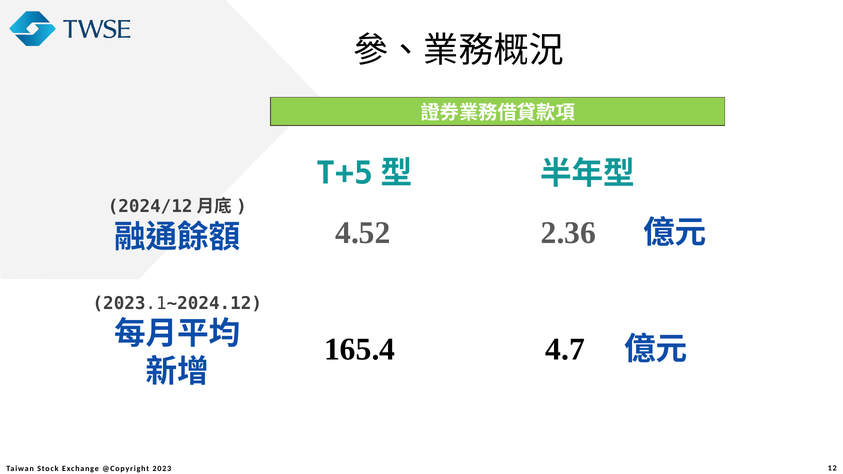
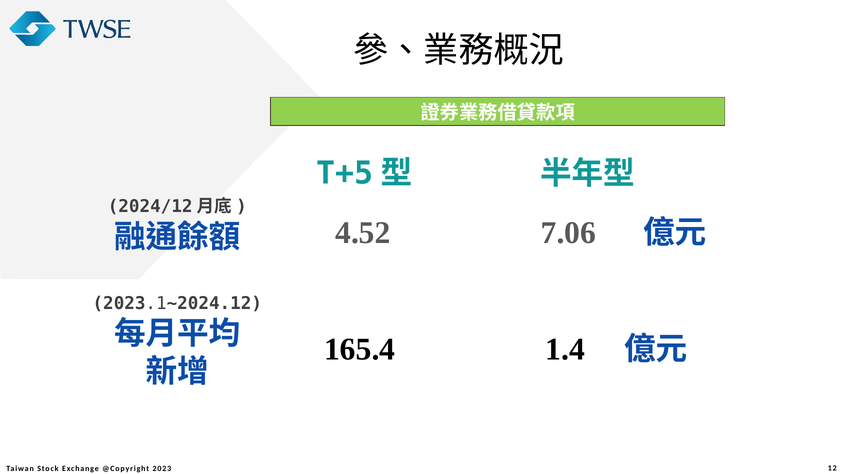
2.36: 2.36 -> 7.06 (568, 233)
4.7: 4.7 -> 1.4 (565, 350)
